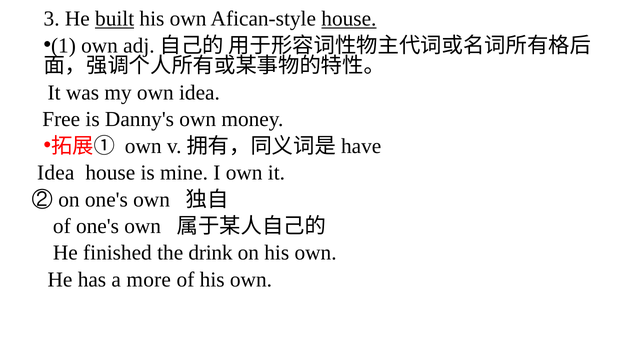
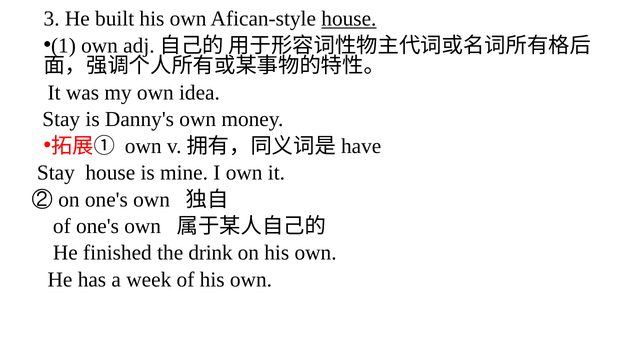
built underline: present -> none (115, 19)
Free: Free -> Stay (61, 119)
Idea: Idea -> Stay (56, 173)
more: more -> week (149, 280)
